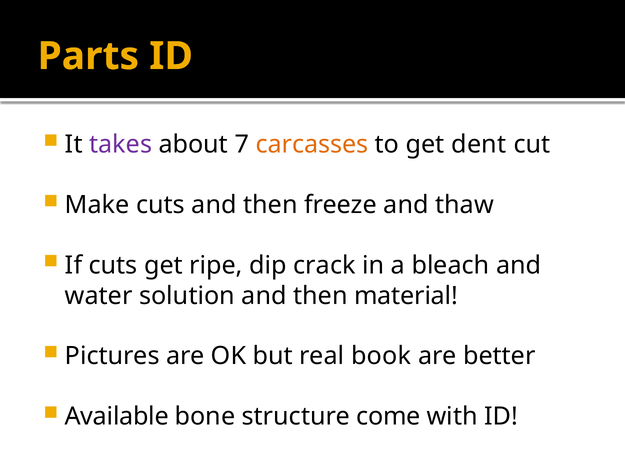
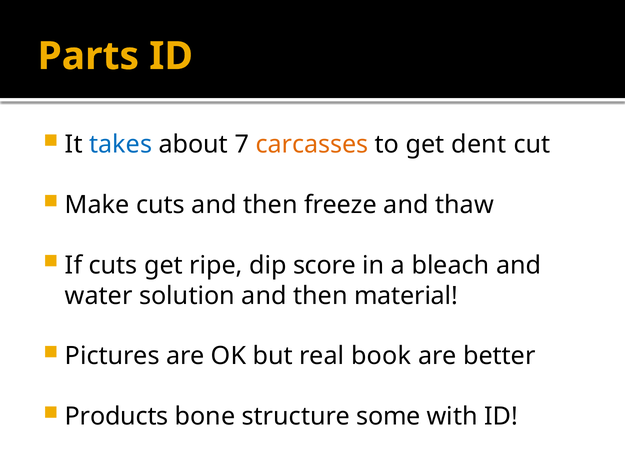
takes colour: purple -> blue (121, 144)
crack: crack -> score (325, 265)
Available: Available -> Products (117, 416)
come: come -> some (388, 416)
